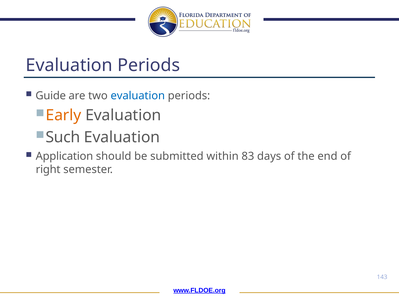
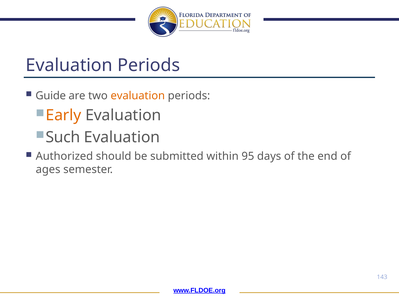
evaluation colour: blue -> orange (138, 96)
Application: Application -> Authorized (64, 156)
83: 83 -> 95 (248, 156)
right: right -> ages (48, 170)
